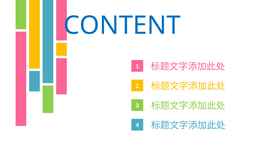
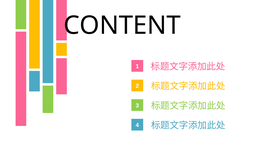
CONTENT colour: blue -> black (122, 25)
